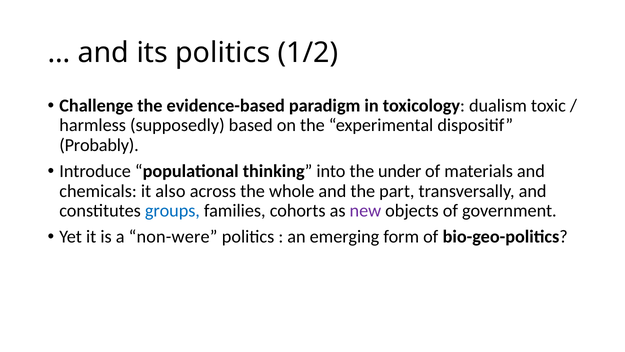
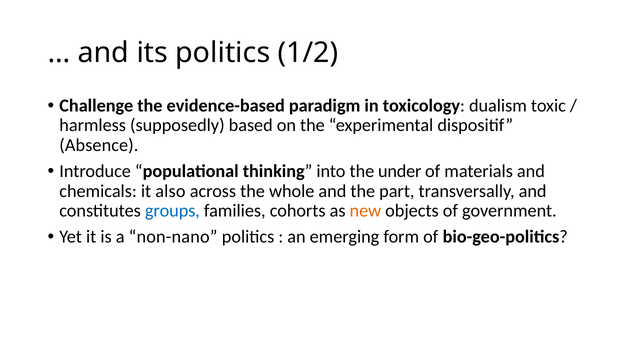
Probably: Probably -> Absence (99, 145)
new colour: purple -> orange (365, 210)
non-were: non-were -> non-nano (173, 237)
